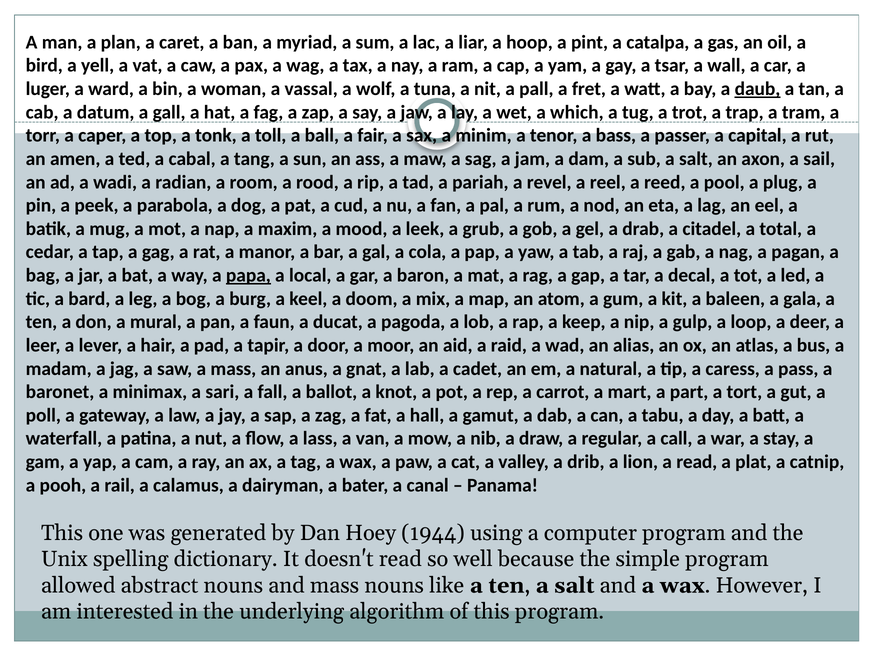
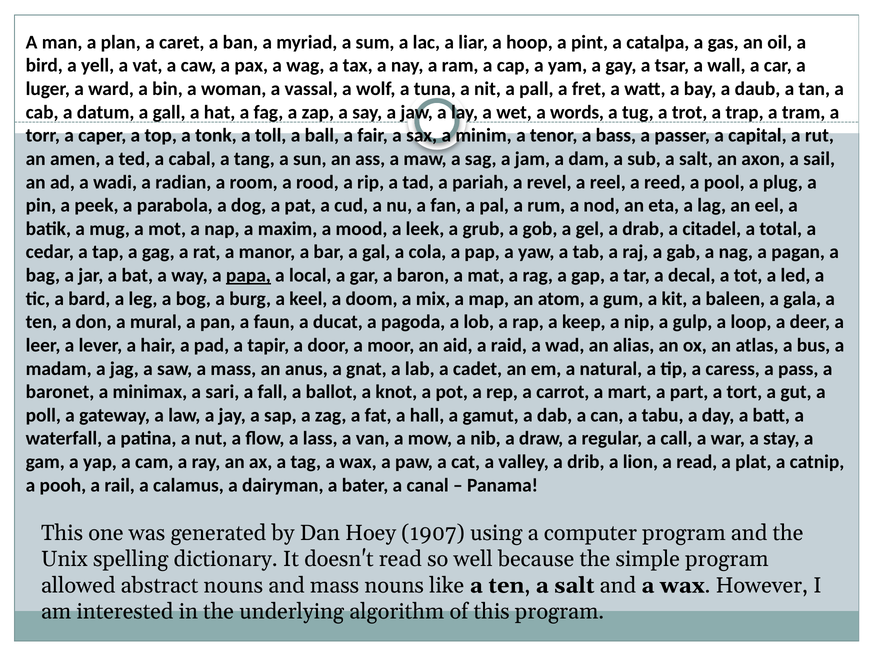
daub underline: present -> none (757, 89)
which: which -> words (577, 112)
1944: 1944 -> 1907 (433, 533)
